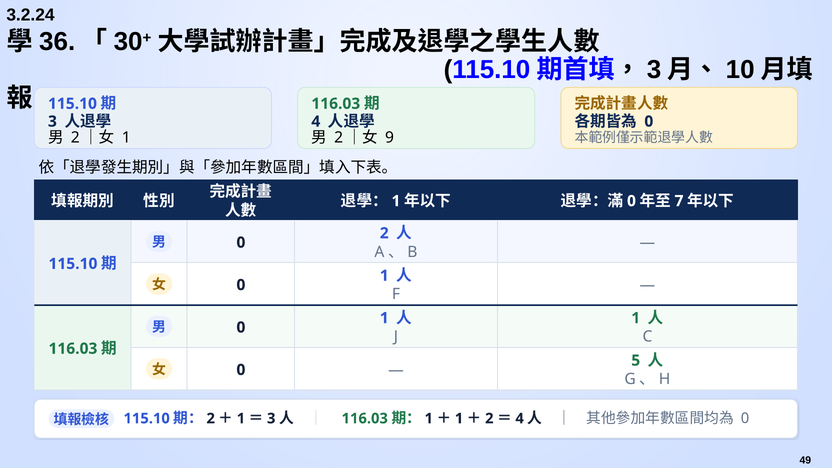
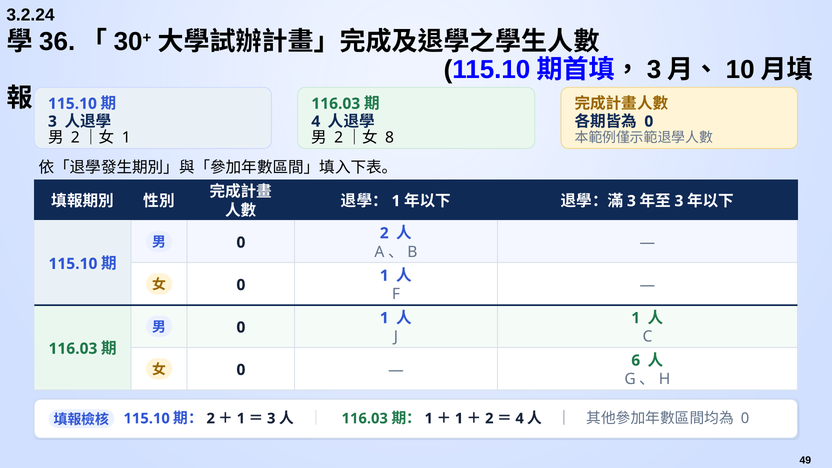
9: 9 -> 8 (390, 138)
0: 0 -> 3 (631, 201)
7: 7 -> 3 (679, 201)
5: 5 -> 6 (636, 361)
